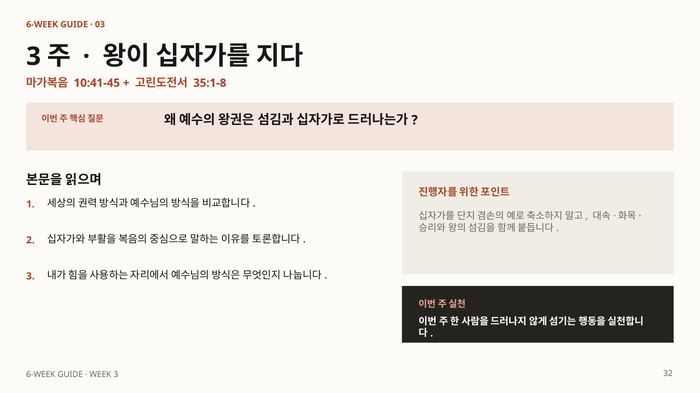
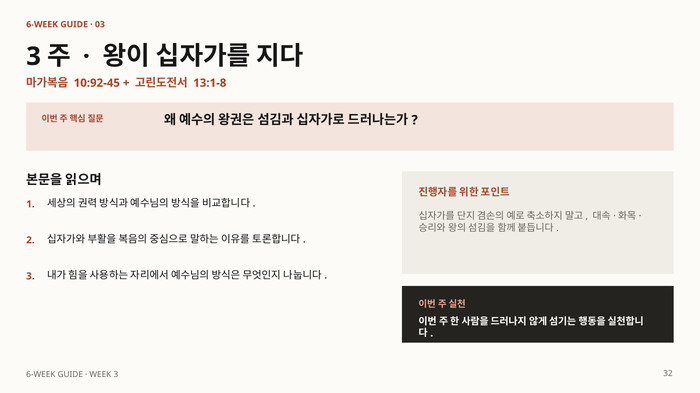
10:41-45: 10:41-45 -> 10:92-45 (97, 83)
35:1-8: 35:1-8 -> 13:1-8 (210, 83)
